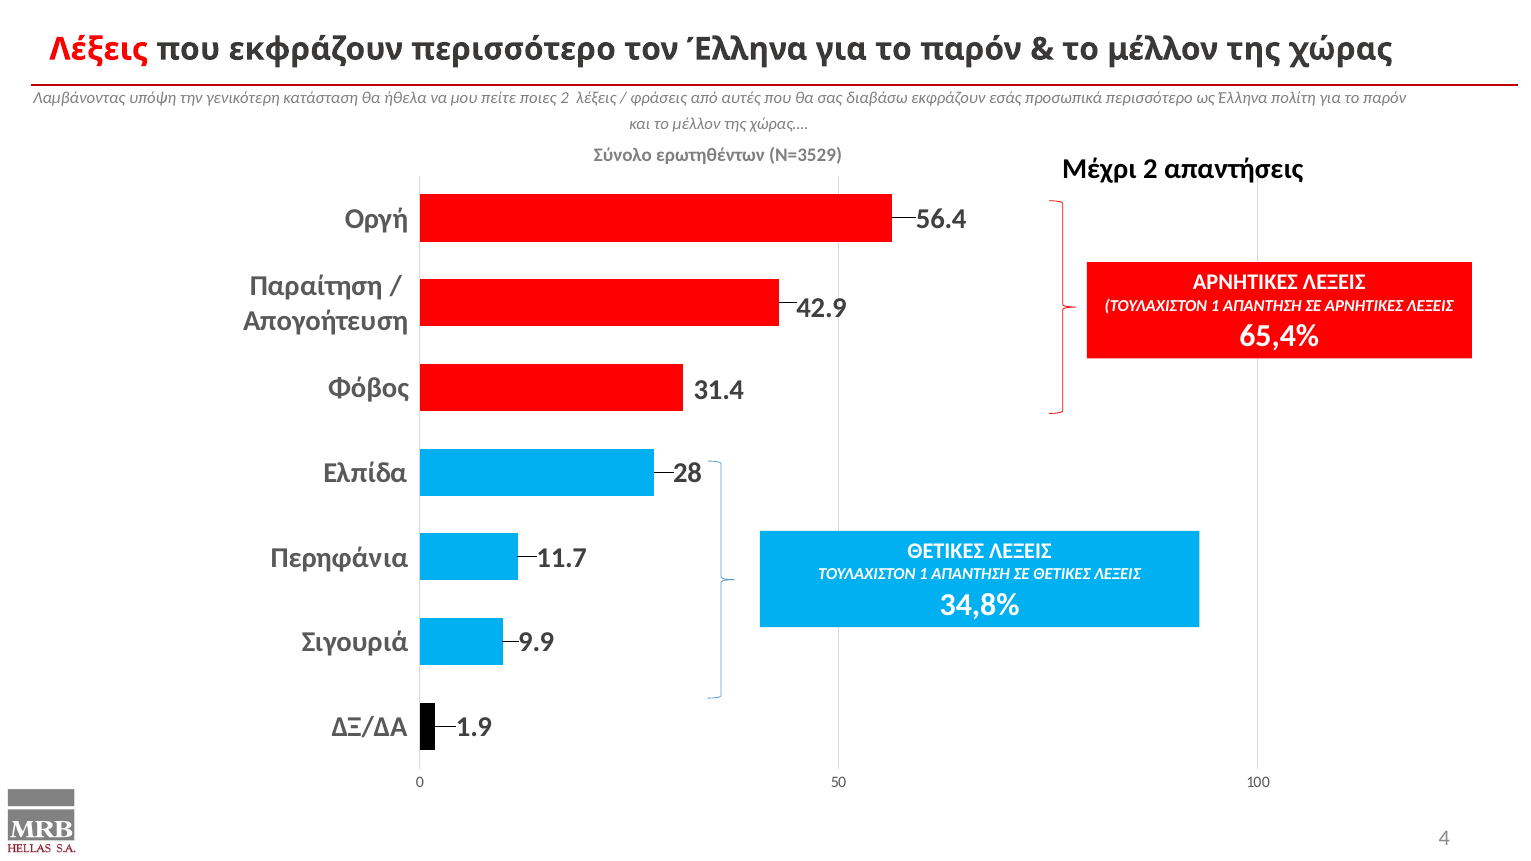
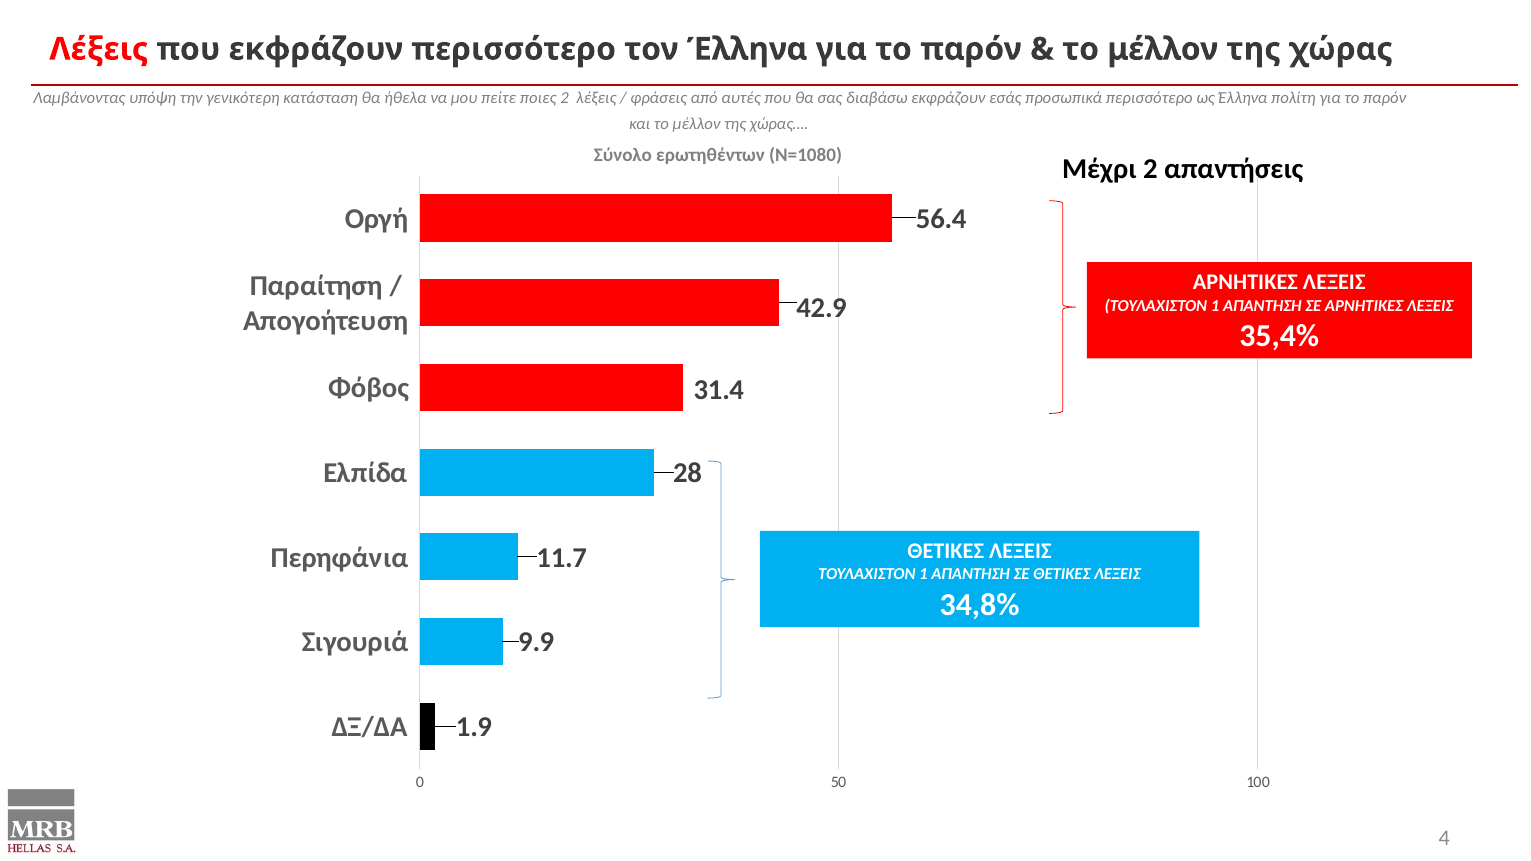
Ν=3529: Ν=3529 -> Ν=1080 (806, 155)
65,4%: 65,4% -> 35,4% (1279, 336)
